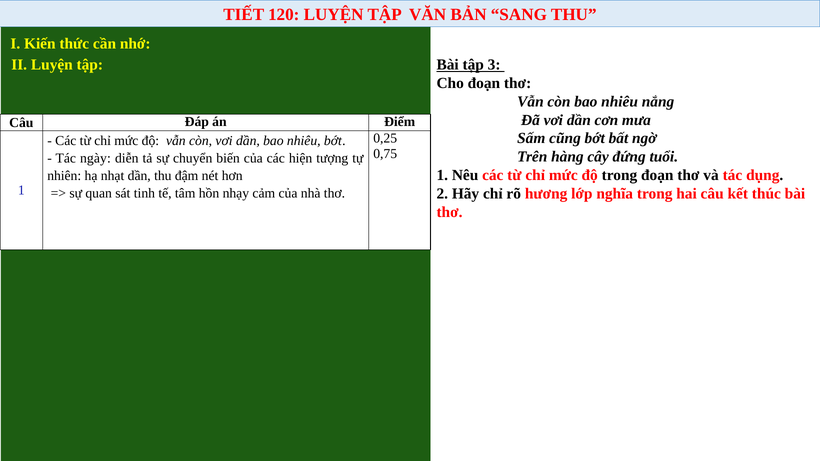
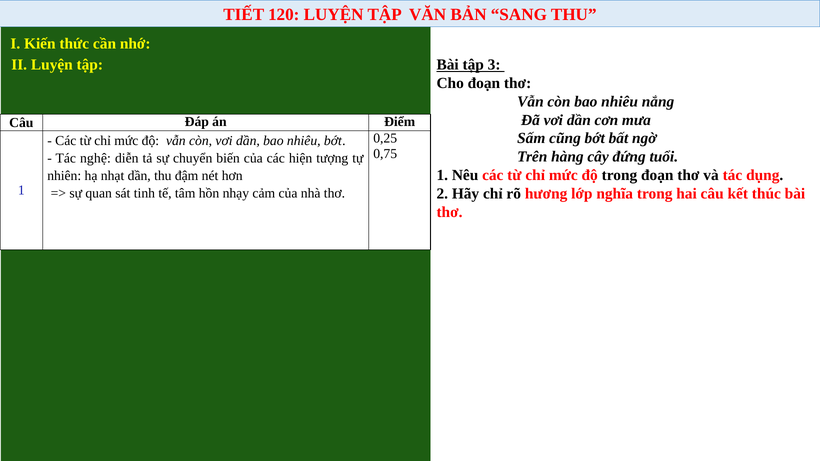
ngày: ngày -> nghệ (95, 158)
